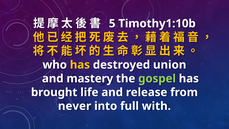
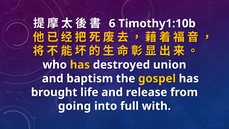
5: 5 -> 6 (112, 23)
mastery: mastery -> baptism (90, 78)
gospel colour: light green -> yellow (157, 78)
never: never -> going (75, 106)
